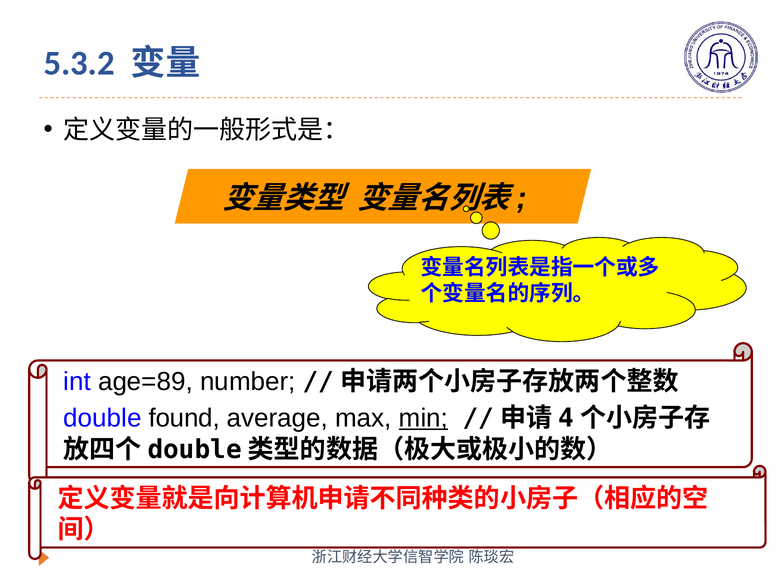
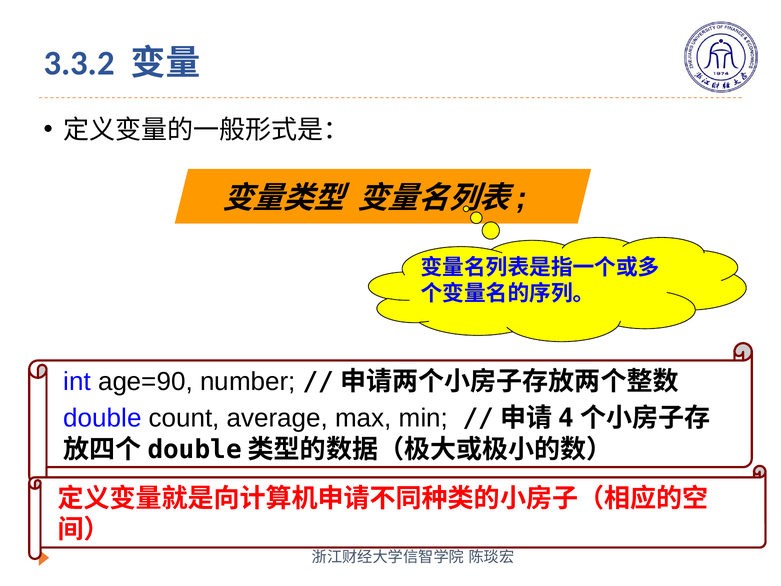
5.3.2: 5.3.2 -> 3.3.2 (79, 63)
age=89: age=89 -> age=90 (145, 382)
found: found -> count (184, 418)
min underline: present -> none (423, 418)
